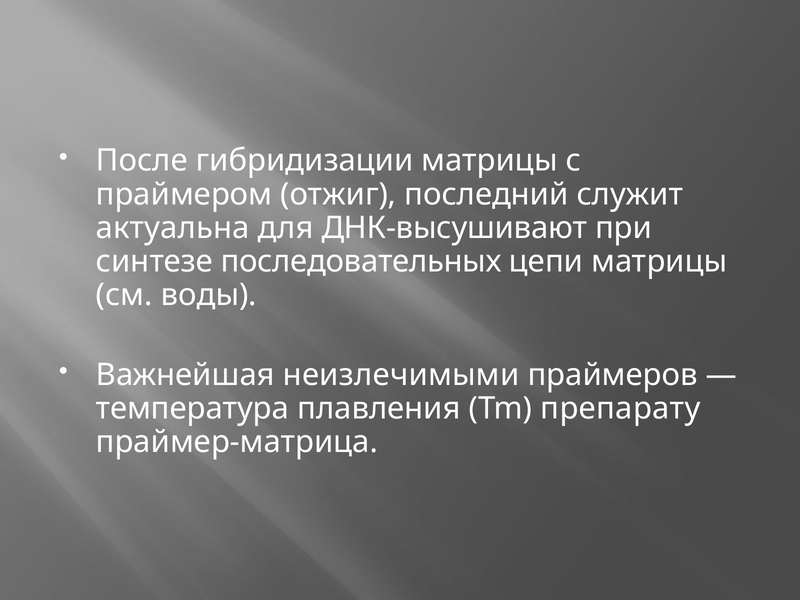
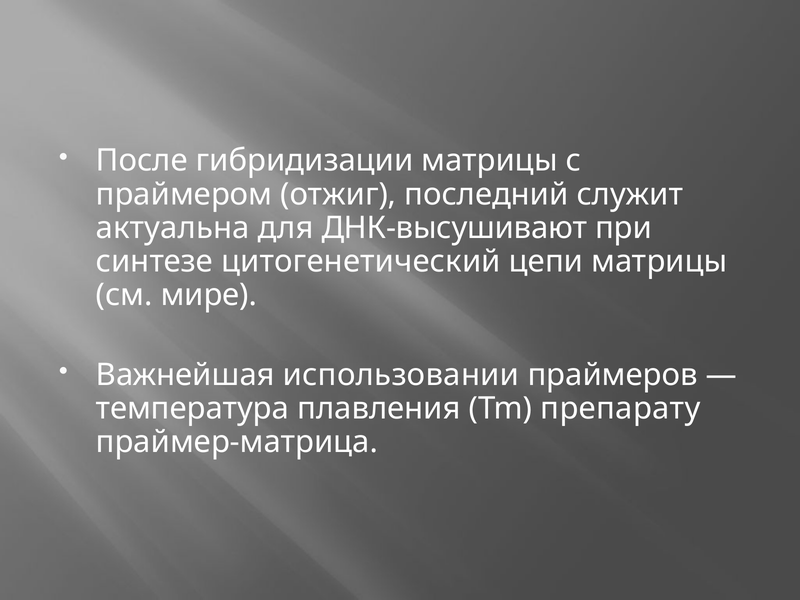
последовательных: последовательных -> цитогенетический (361, 261)
воды: воды -> мире (209, 295)
неизлечимыми: неизлечимыми -> использовании (401, 375)
